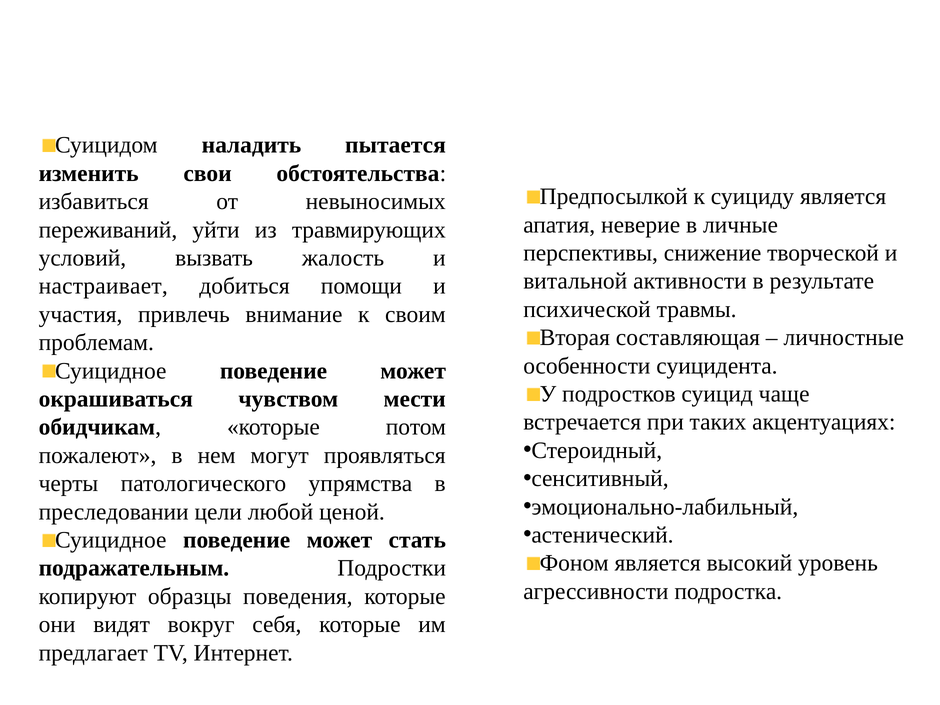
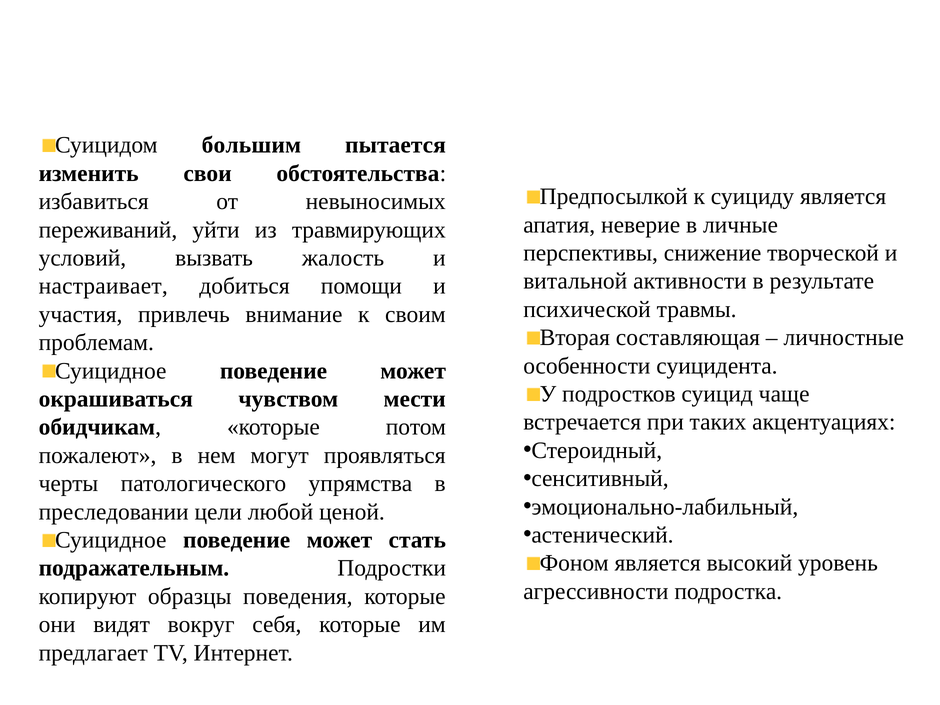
наладить: наладить -> большим (251, 145)
